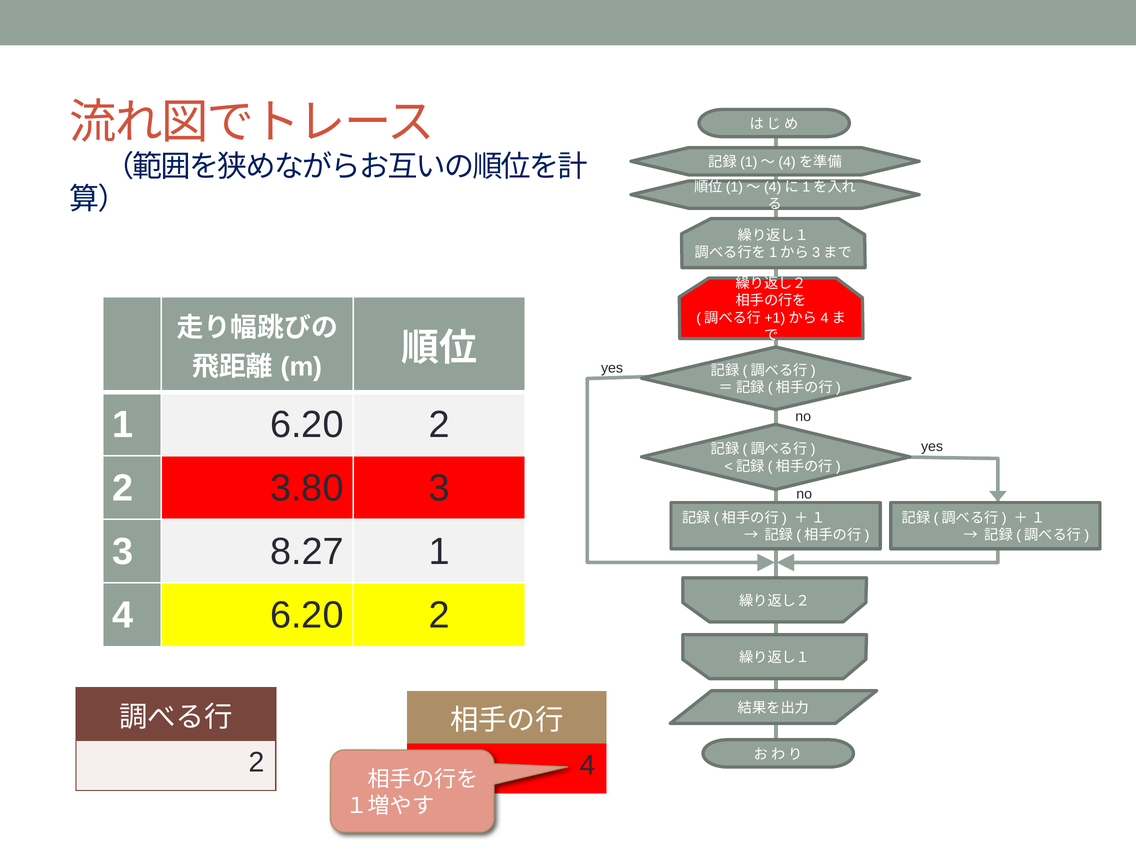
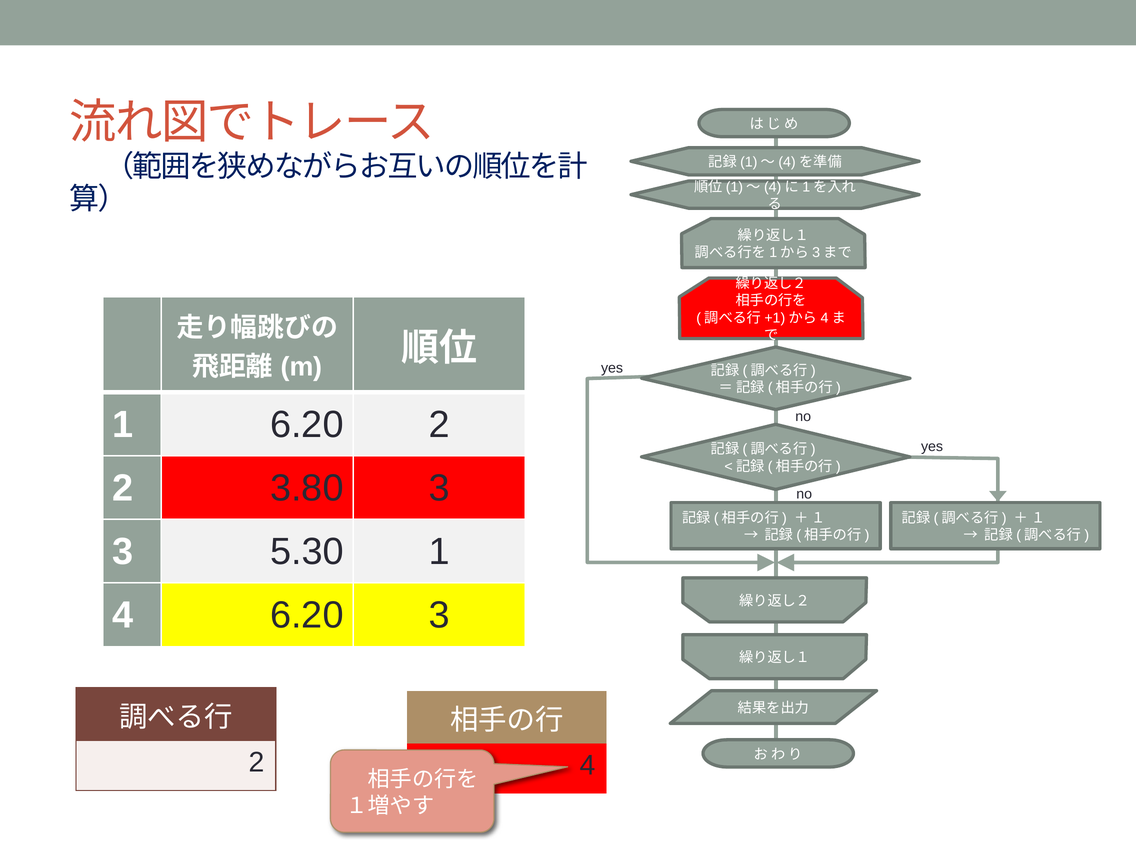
8.27: 8.27 -> 5.30 (307, 552)
4 6.20 2: 2 -> 3 (439, 615)
